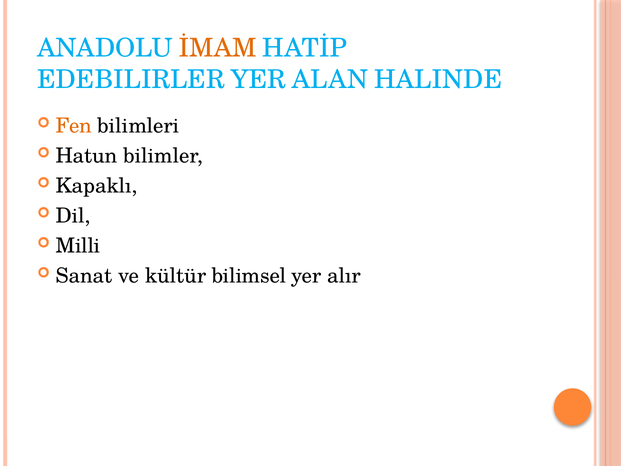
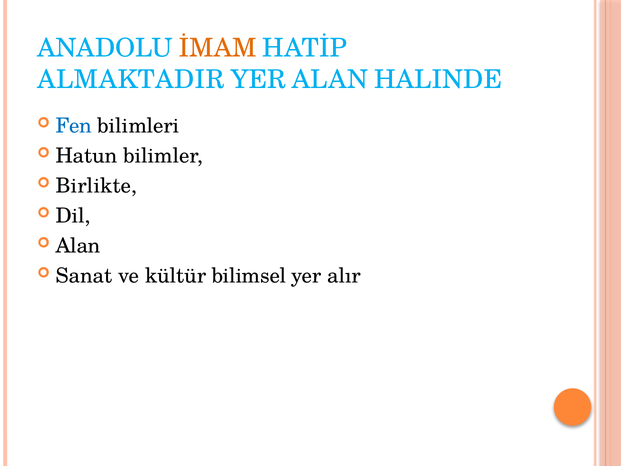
EDEBILIRLER: EDEBILIRLER -> ALMAKTADIR (131, 79)
Fen colour: orange -> blue (74, 126)
Kapaklı: Kapaklı -> Birlikte (97, 186)
Milli: Milli -> Alan (78, 246)
